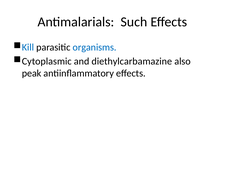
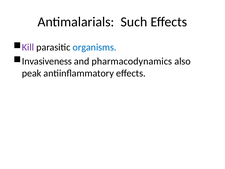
Kill colour: blue -> purple (28, 47)
Cytoplasmic: Cytoplasmic -> Invasiveness (47, 61)
diethylcarbamazine: diethylcarbamazine -> pharmacodynamics (132, 61)
